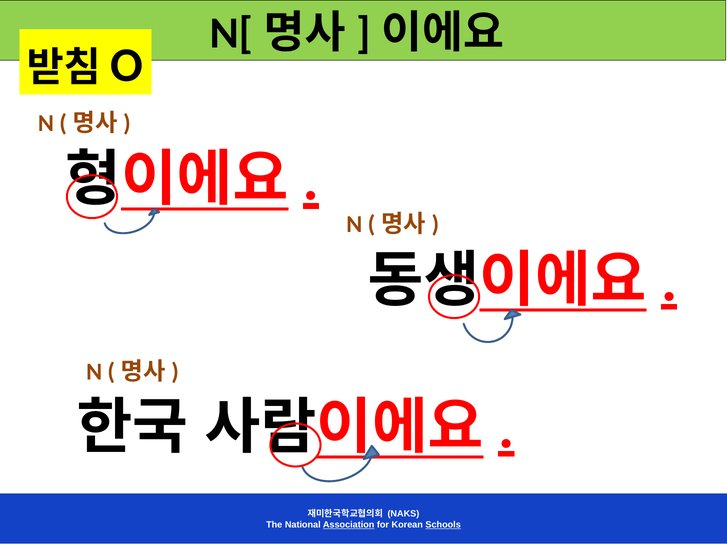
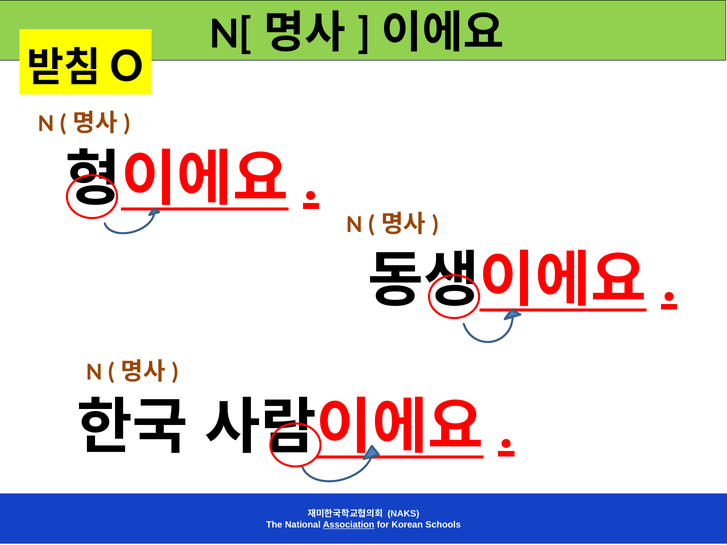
Schools underline: present -> none (443, 525)
